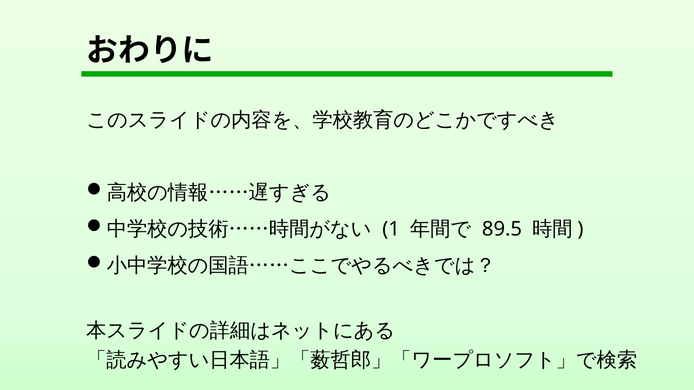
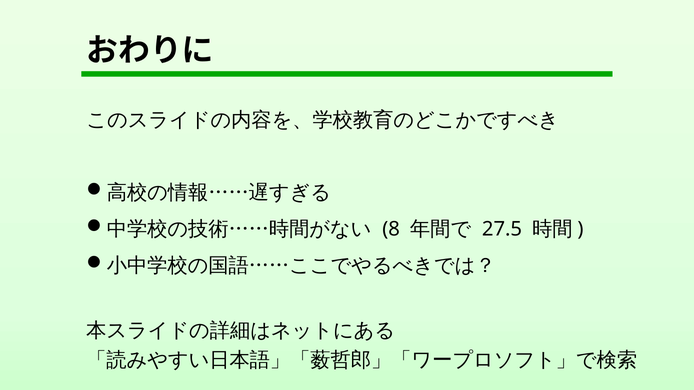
1: 1 -> 8 (391, 229)
89.5: 89.5 -> 27.5 (502, 229)
